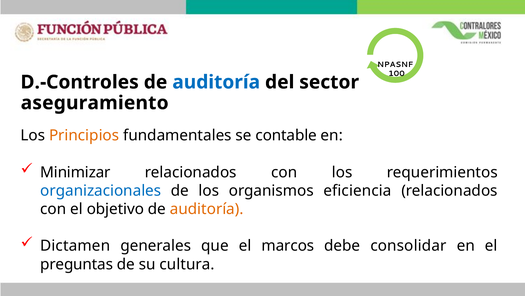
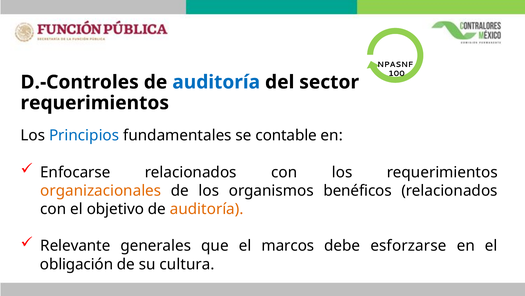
aseguramiento: aseguramiento -> requerimientos (95, 103)
Principios colour: orange -> blue (84, 135)
Minimizar: Minimizar -> Enfocarse (75, 172)
organizacionales colour: blue -> orange (101, 190)
eficiencia: eficiencia -> benéficos (358, 190)
Dictamen: Dictamen -> Relevante (75, 245)
consolidar: consolidar -> esforzarse (408, 245)
preguntas: preguntas -> obligación (77, 264)
